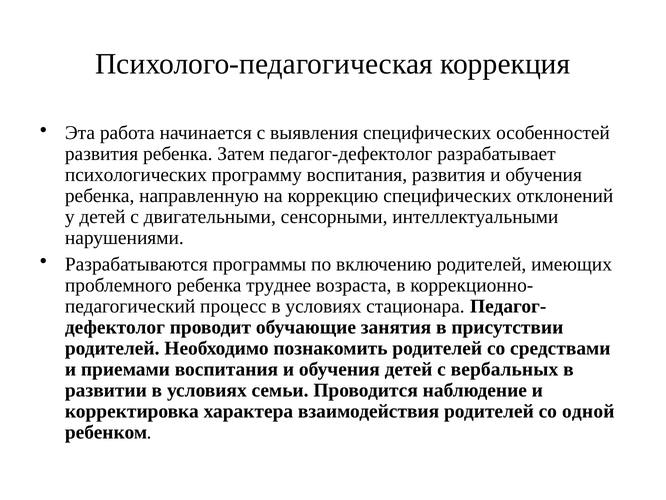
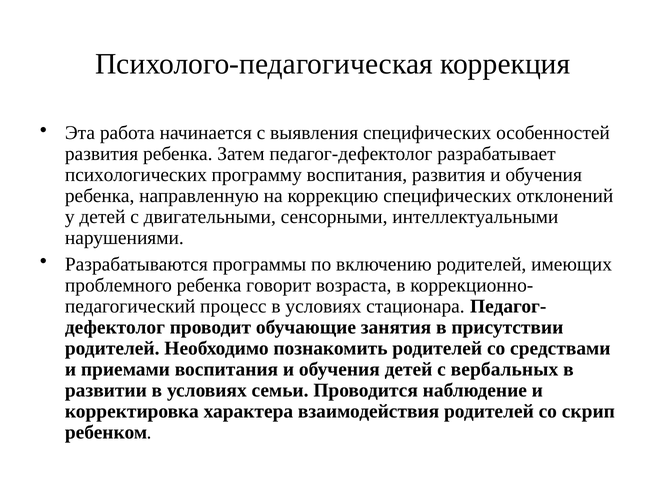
труднее: труднее -> говорит (279, 285)
одной: одной -> скрип (588, 411)
